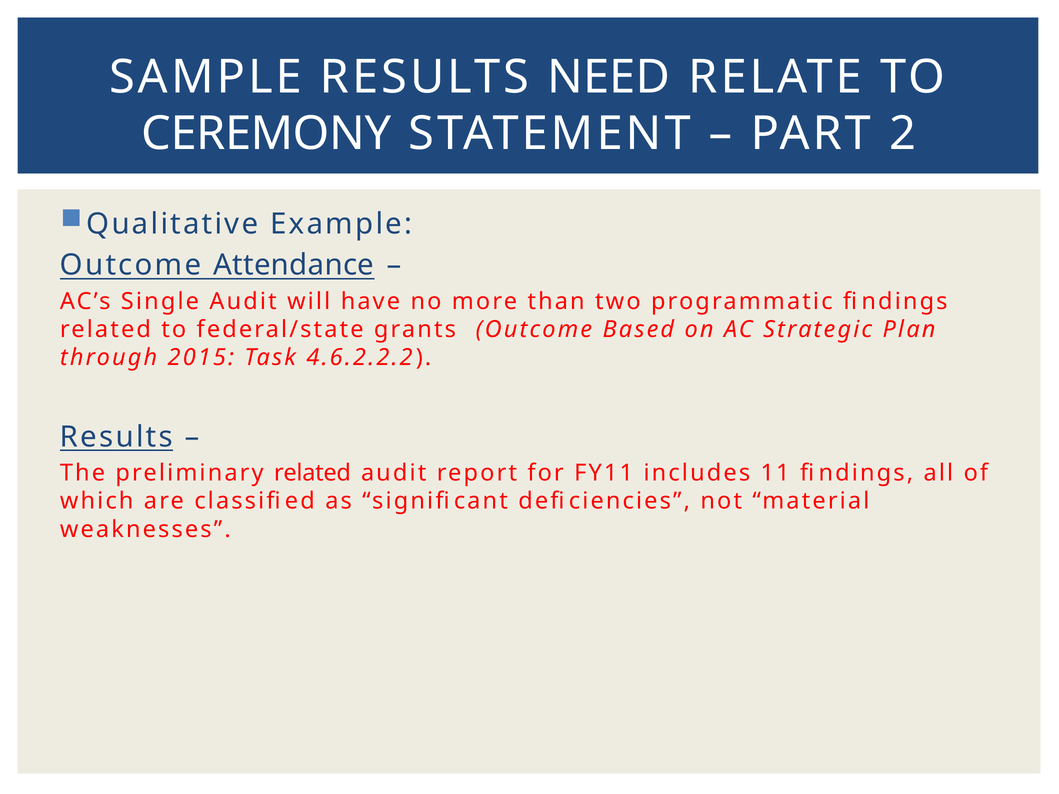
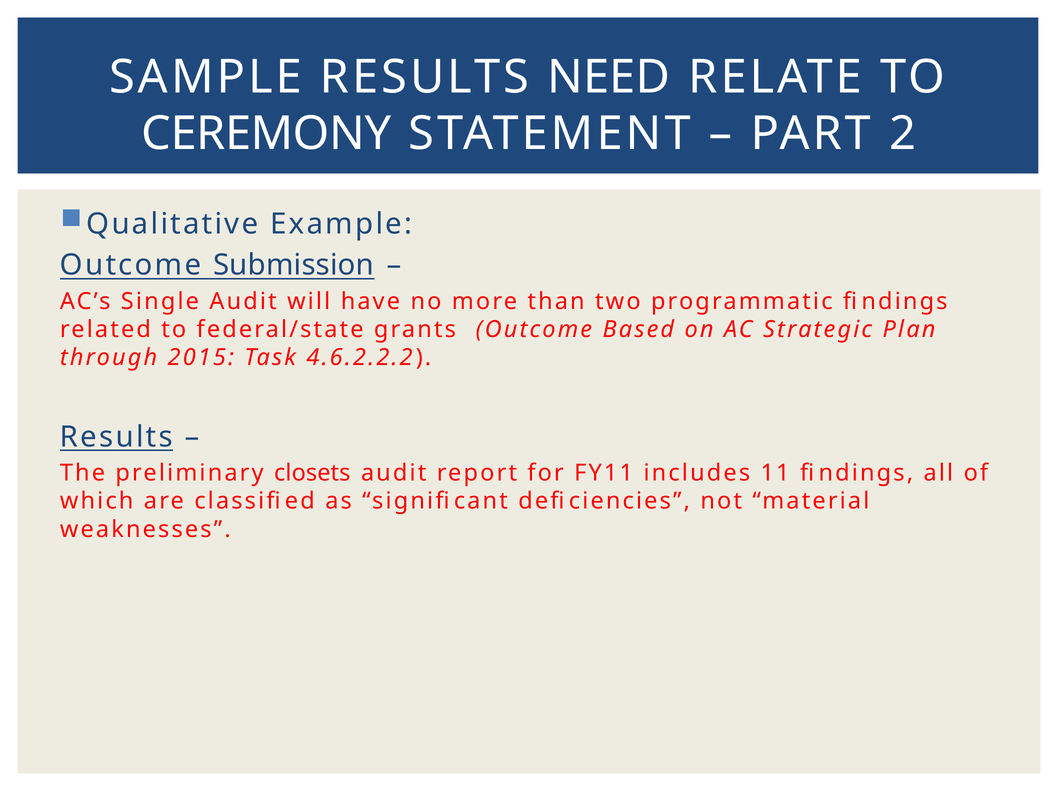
Attendance: Attendance -> Submission (294, 265)
preliminary related: related -> closets (312, 473)
